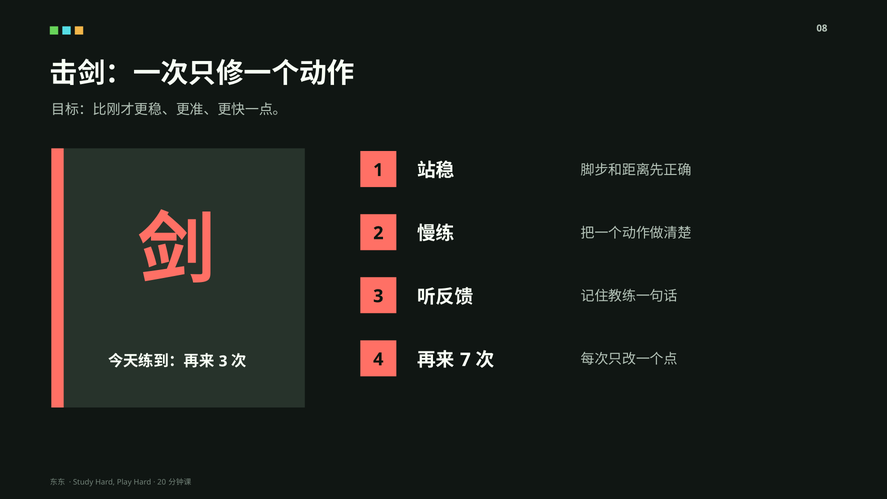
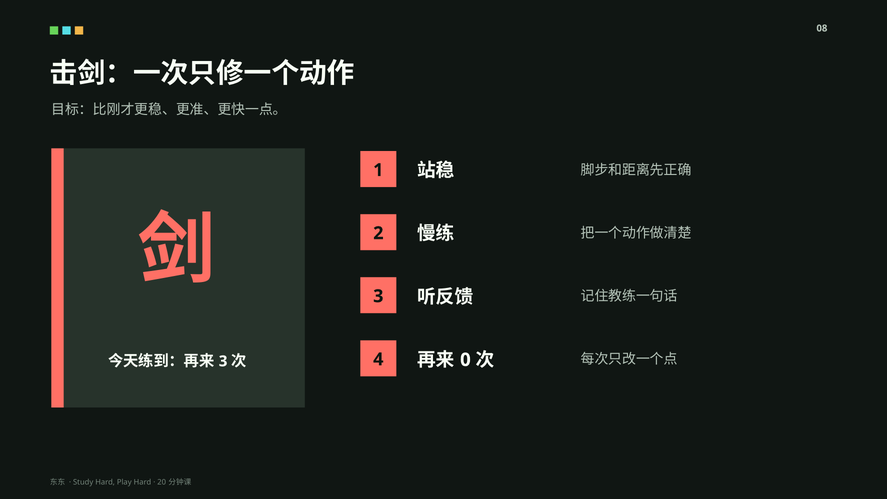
7: 7 -> 0 (465, 360)
